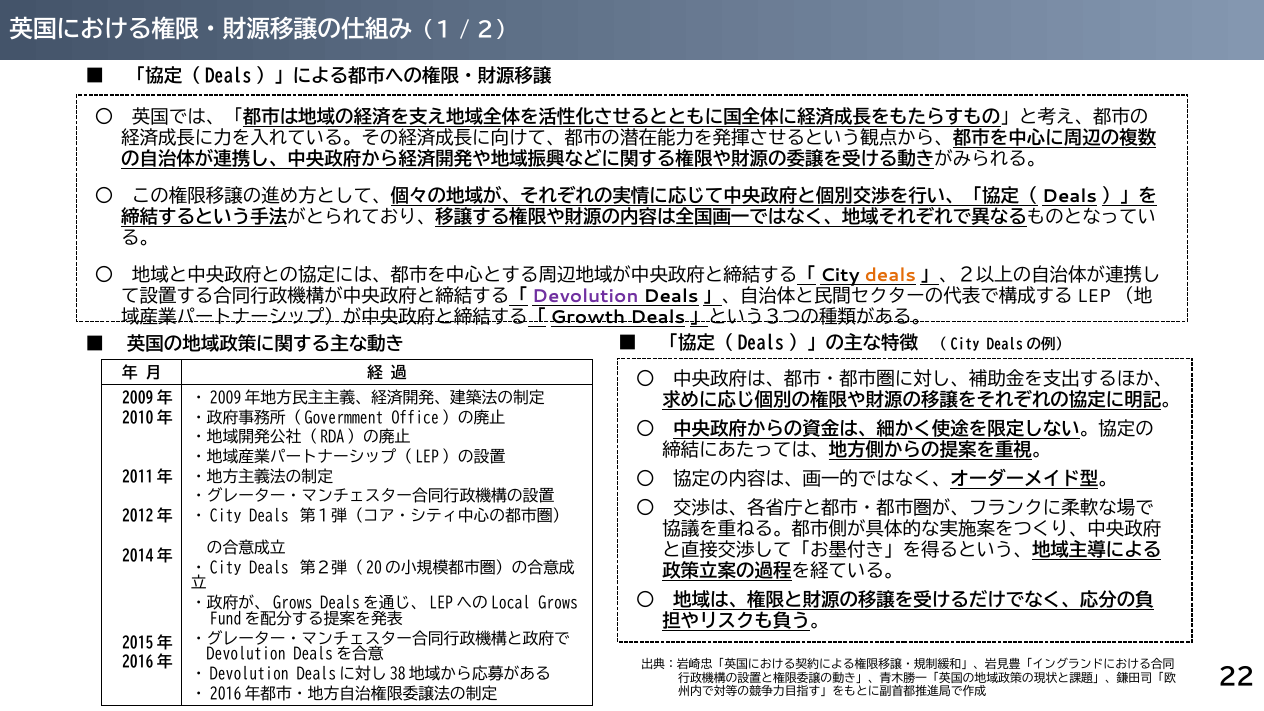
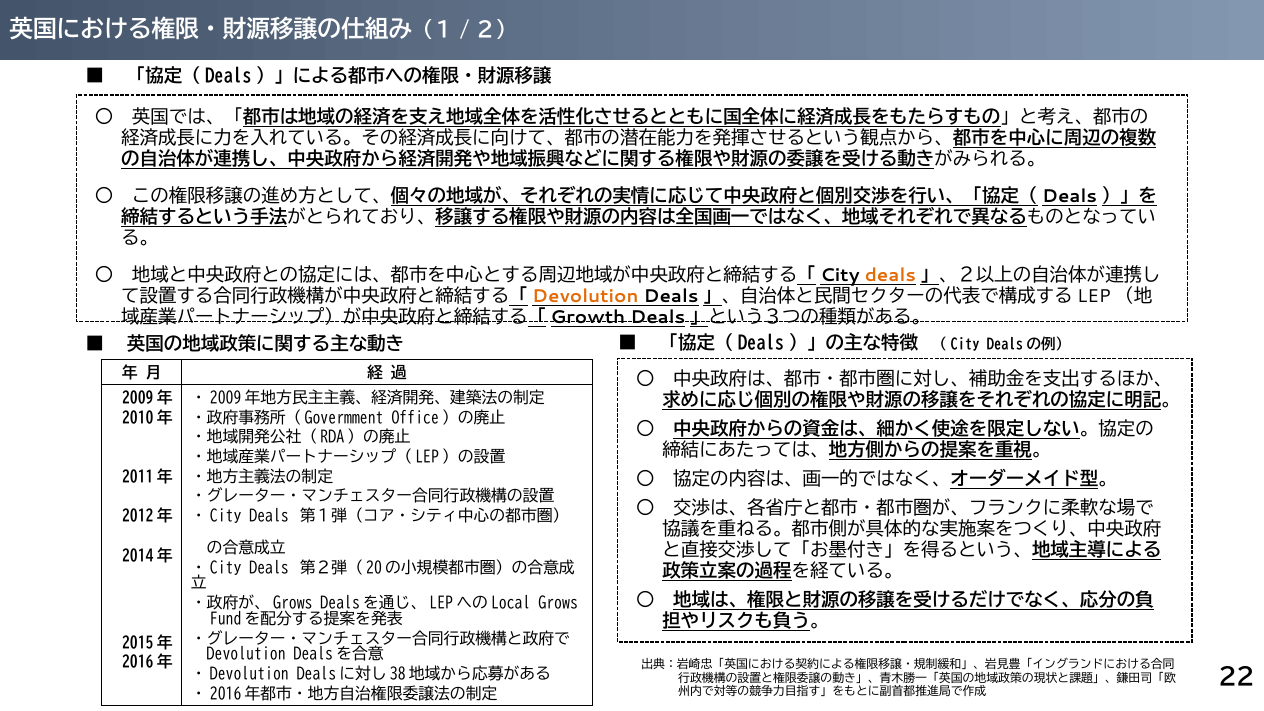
Devolution colour: purple -> orange (585, 297)
